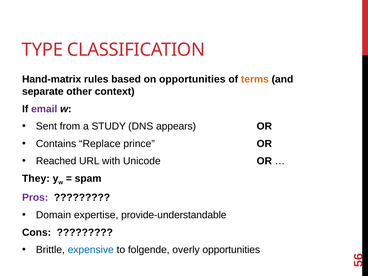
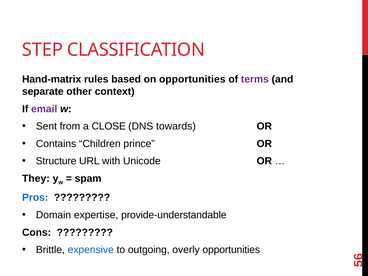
TYPE: TYPE -> STEP (42, 50)
terms colour: orange -> purple (255, 79)
STUDY: STUDY -> CLOSE (109, 126)
appears: appears -> towards (176, 126)
Replace: Replace -> Children (100, 144)
Reached: Reached -> Structure (56, 161)
Pros colour: purple -> blue (35, 198)
folgende: folgende -> outgoing (149, 250)
